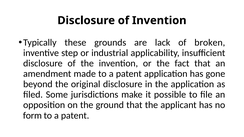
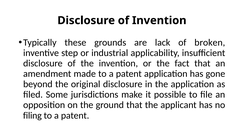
form: form -> filing (32, 116)
